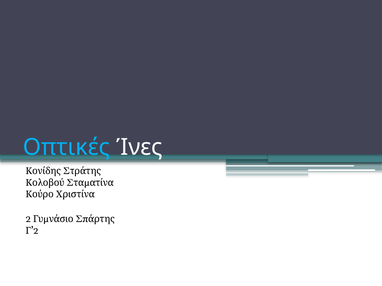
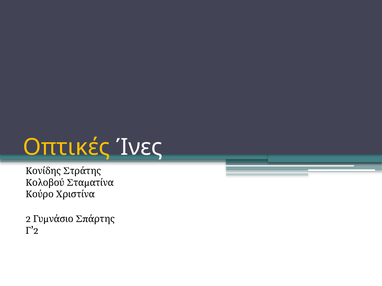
Οπτικές colour: light blue -> yellow (66, 147)
